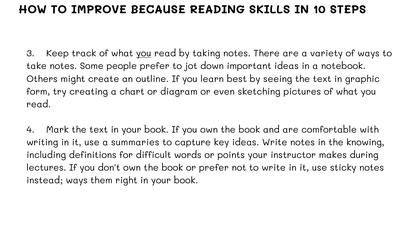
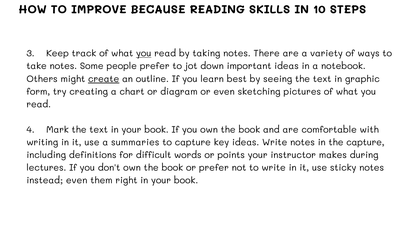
create underline: none -> present (104, 79)
the knowing: knowing -> capture (365, 142)
instead ways: ways -> even (77, 180)
